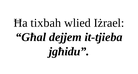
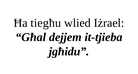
tixbah: tixbah -> tiegħu (46, 23)
